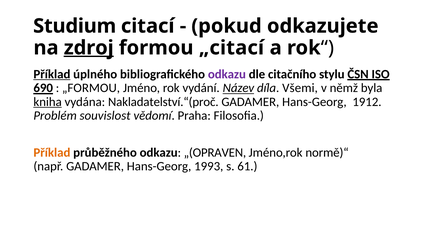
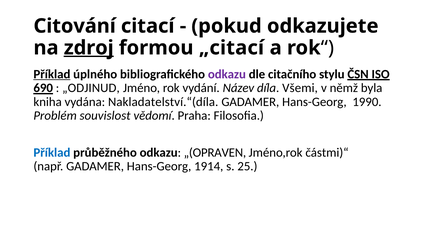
Studium: Studium -> Citování (75, 26)
„FORMOU: „FORMOU -> „ODJINUD (91, 88)
Název underline: present -> none (238, 88)
kniha underline: present -> none (48, 102)
Nakladatelství.“(proč: Nakladatelství.“(proč -> Nakladatelství.“(díla (163, 102)
1912: 1912 -> 1990 (367, 102)
Příklad colour: orange -> blue (52, 153)
normě)“: normě)“ -> částmi)“ (327, 153)
1993: 1993 -> 1914 (209, 166)
61: 61 -> 25 (247, 166)
